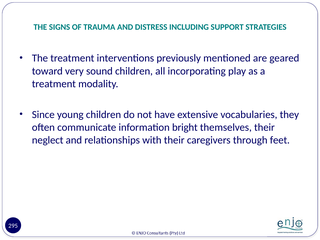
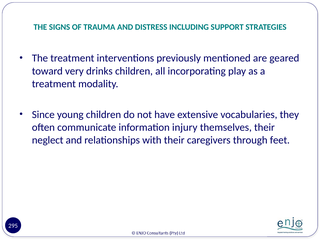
sound: sound -> drinks (99, 71)
bright: bright -> injury (185, 127)
